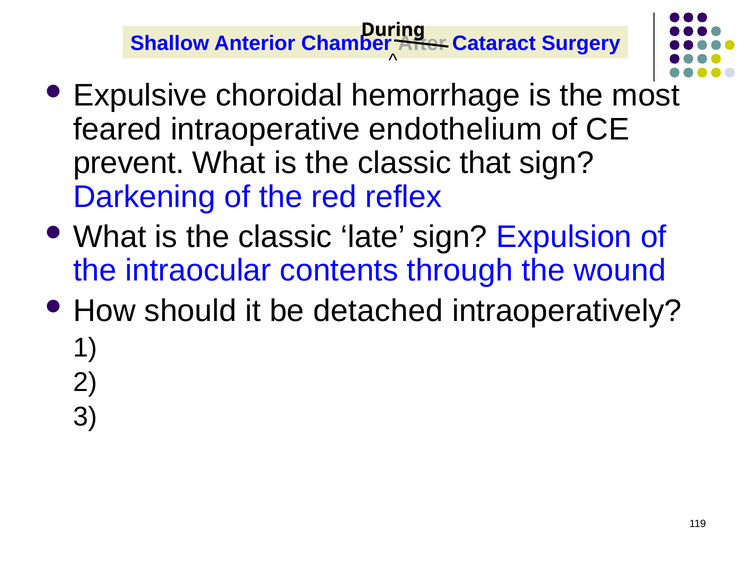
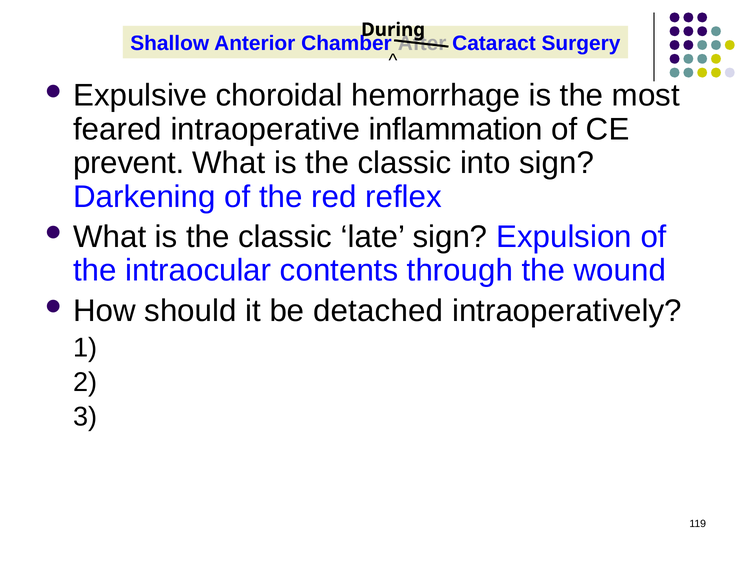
endothelium: endothelium -> inflammation (456, 129)
that: that -> into (485, 163)
